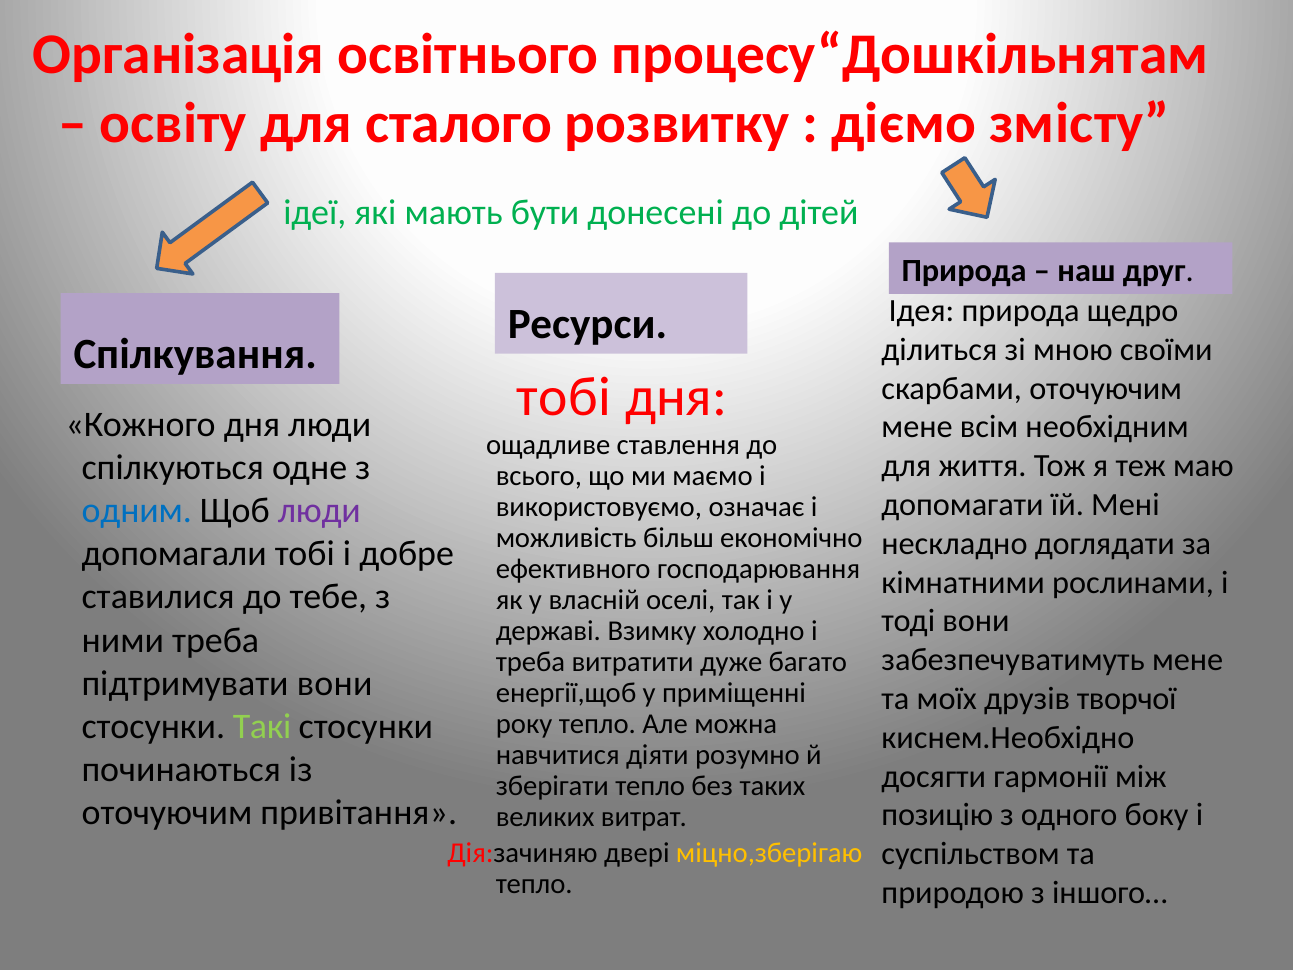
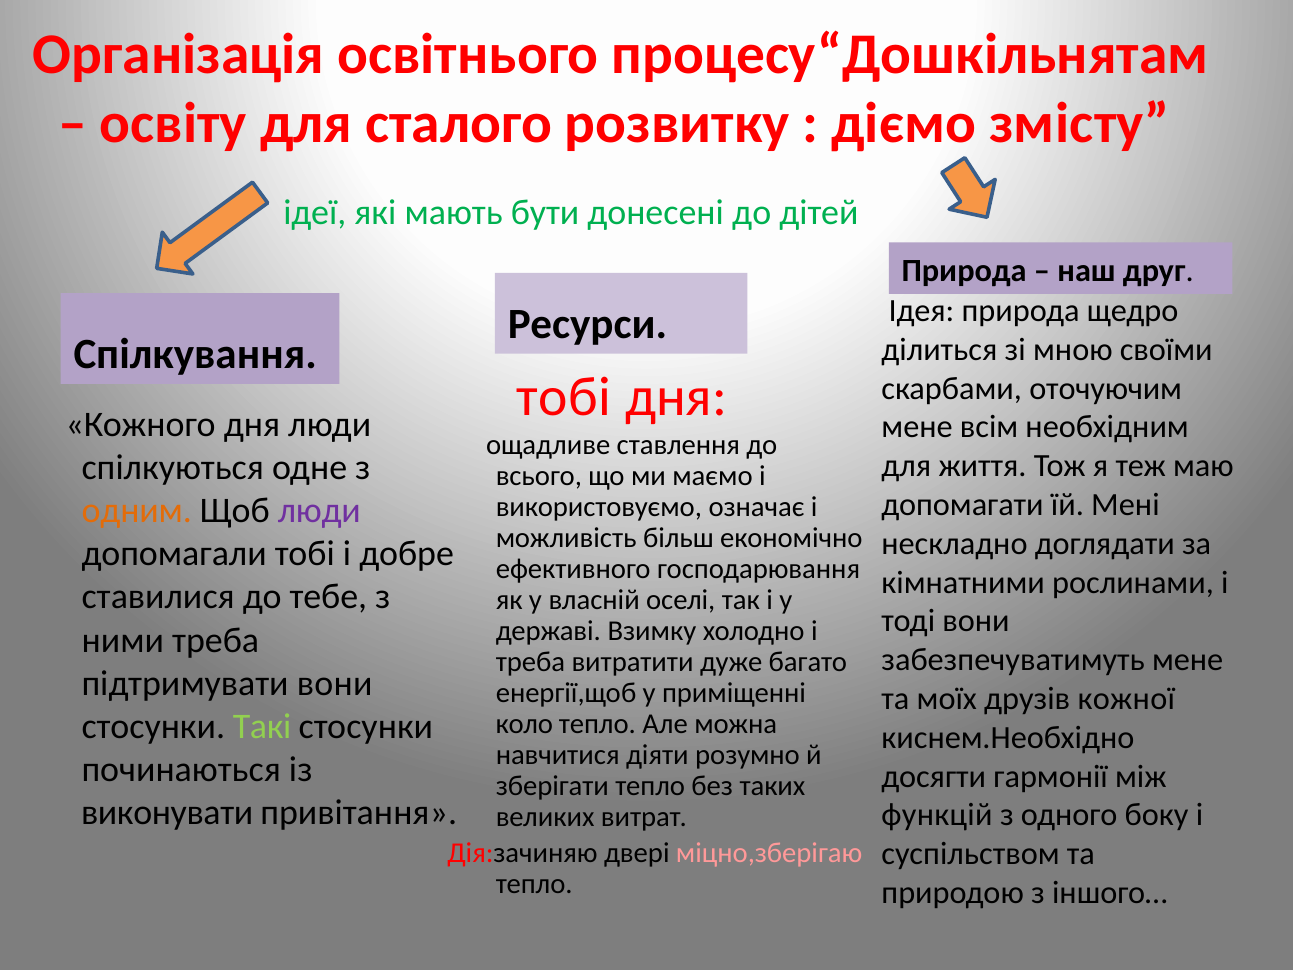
одним colour: blue -> orange (137, 511)
творчої: творчої -> кожної (1126, 699)
року: року -> коло (524, 724)
оточуючим: оточуючим -> виконувати (167, 813)
позицію: позицію -> функцій (937, 815)
міцно,зберігаю colour: yellow -> pink (769, 853)
